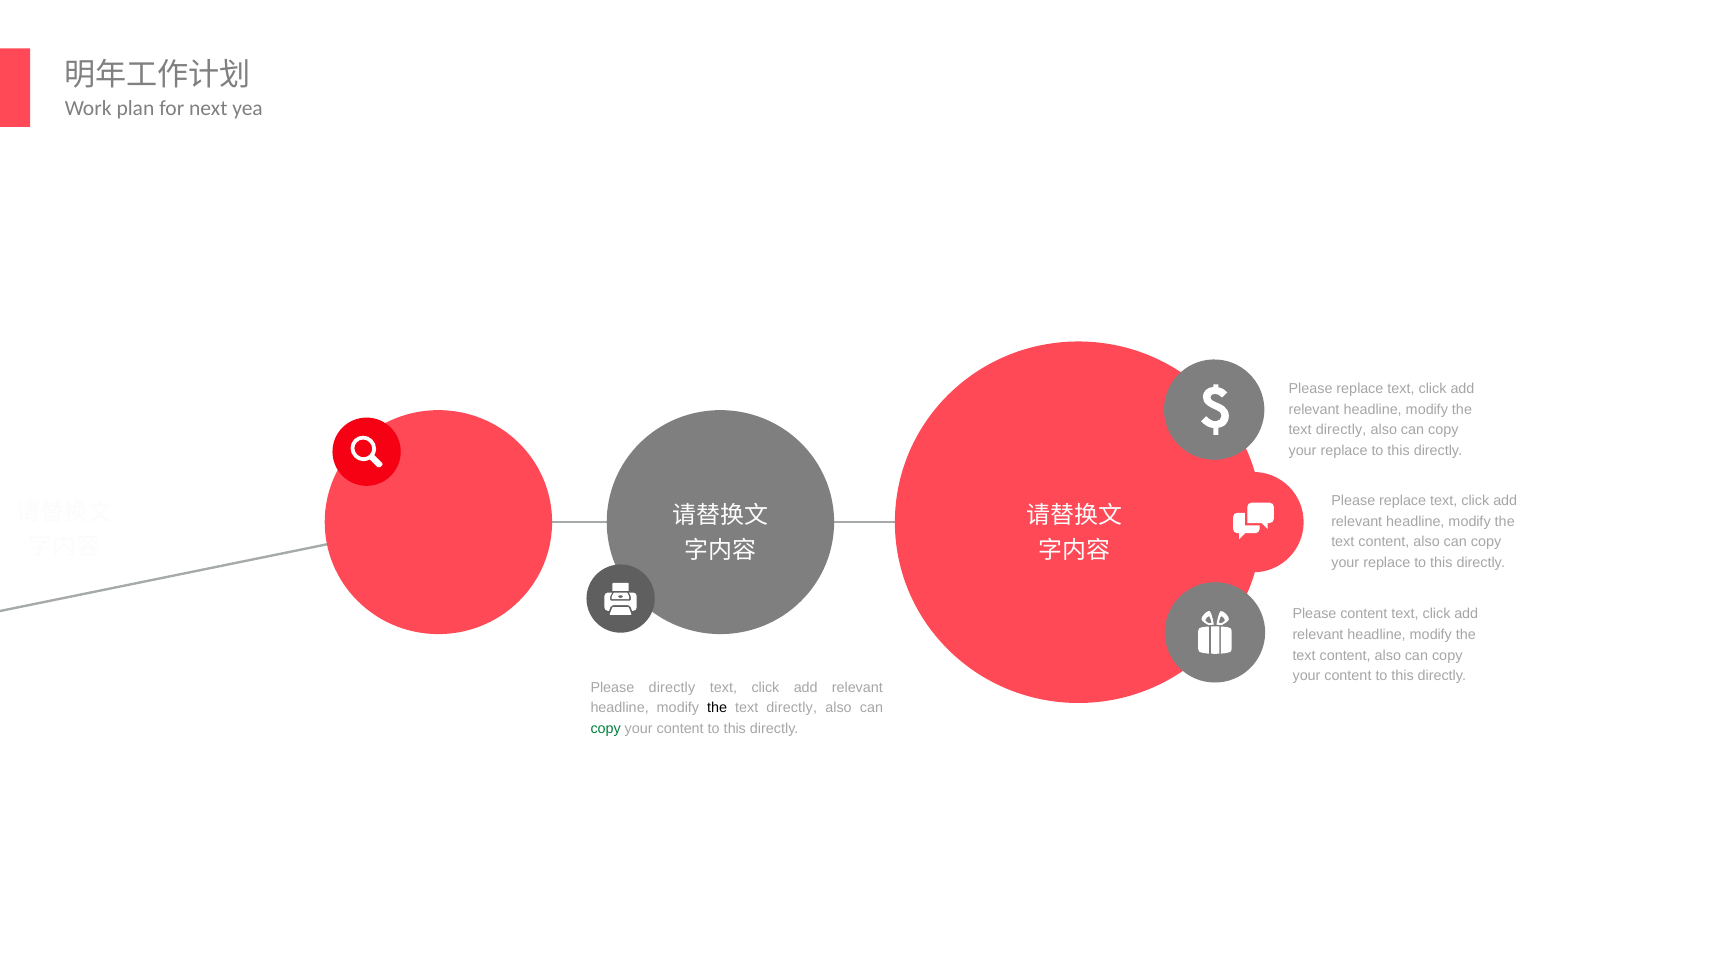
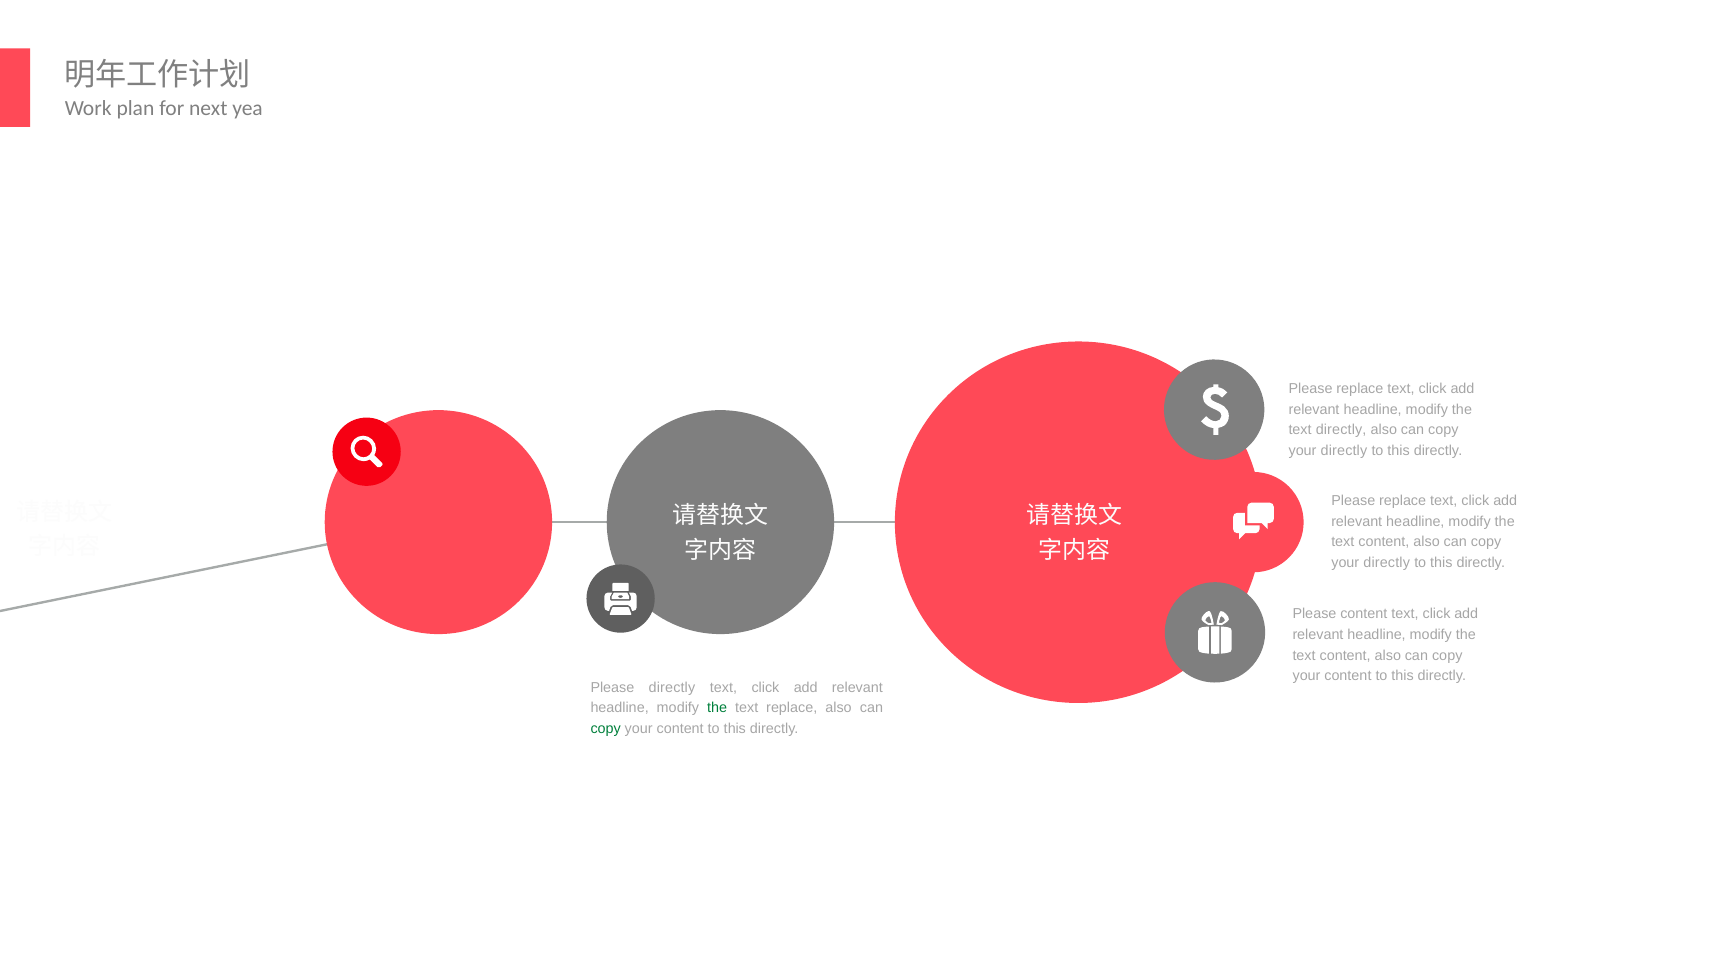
replace: replace -> directly (1344, 451)
replace: replace -> directly (1387, 563)
the colour: black -> green (717, 708)
directly: directly -> replace (792, 708)
